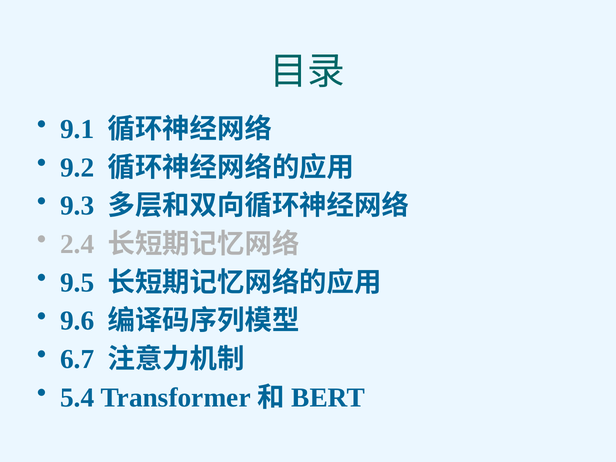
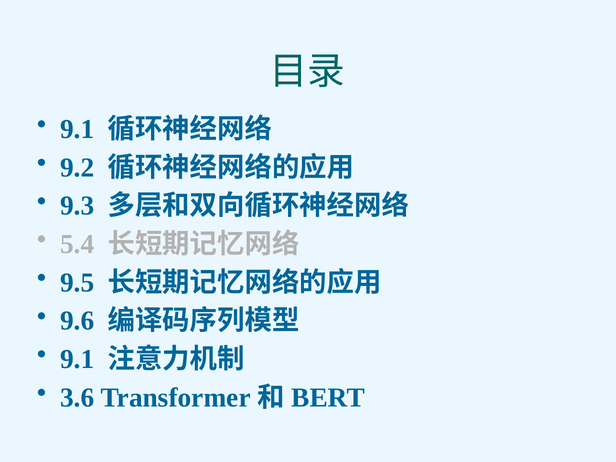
2.4: 2.4 -> 5.4 (77, 244)
6.7: 6.7 -> 9.1 (77, 359)
5.4: 5.4 -> 3.6 (77, 398)
